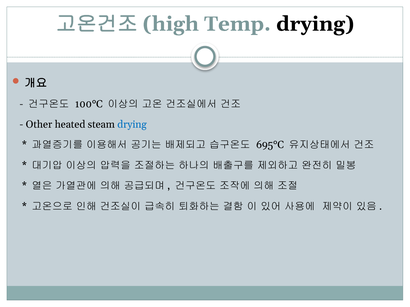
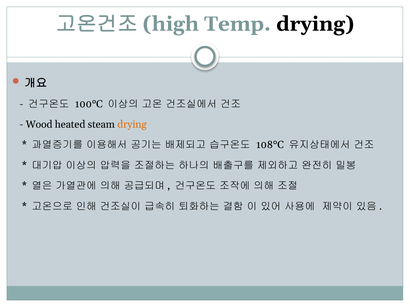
Other: Other -> Wood (39, 125)
drying colour: blue -> orange (132, 125)
695°C: 695°C -> 108°C (270, 145)
